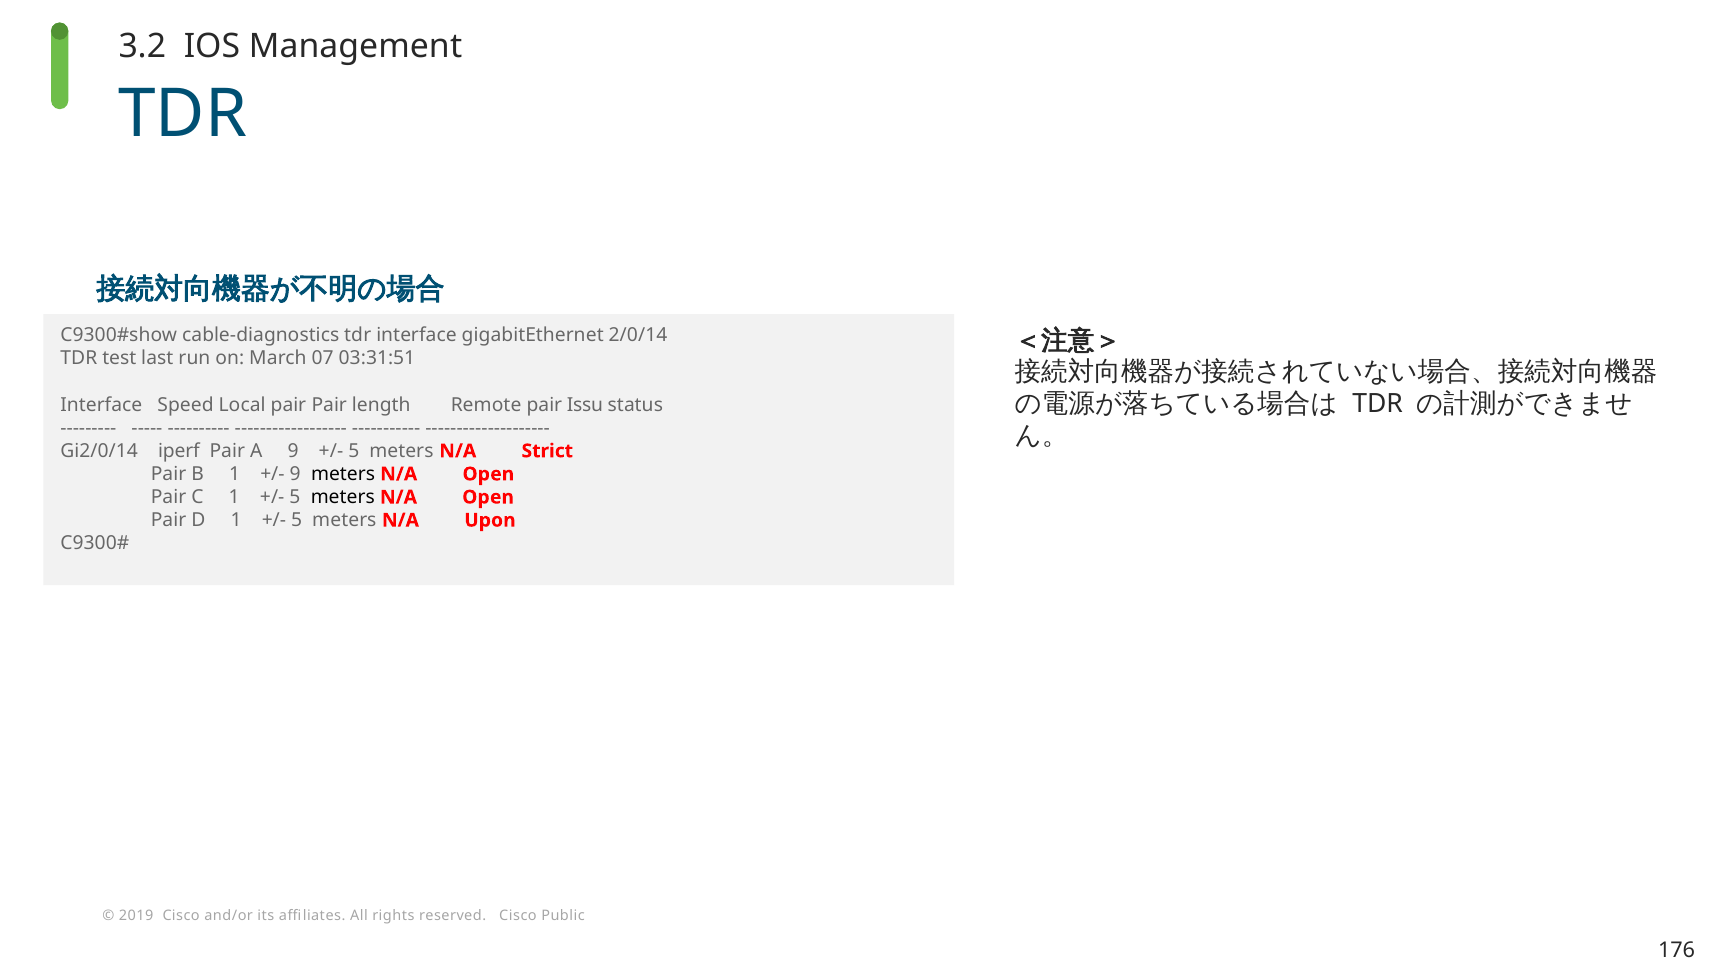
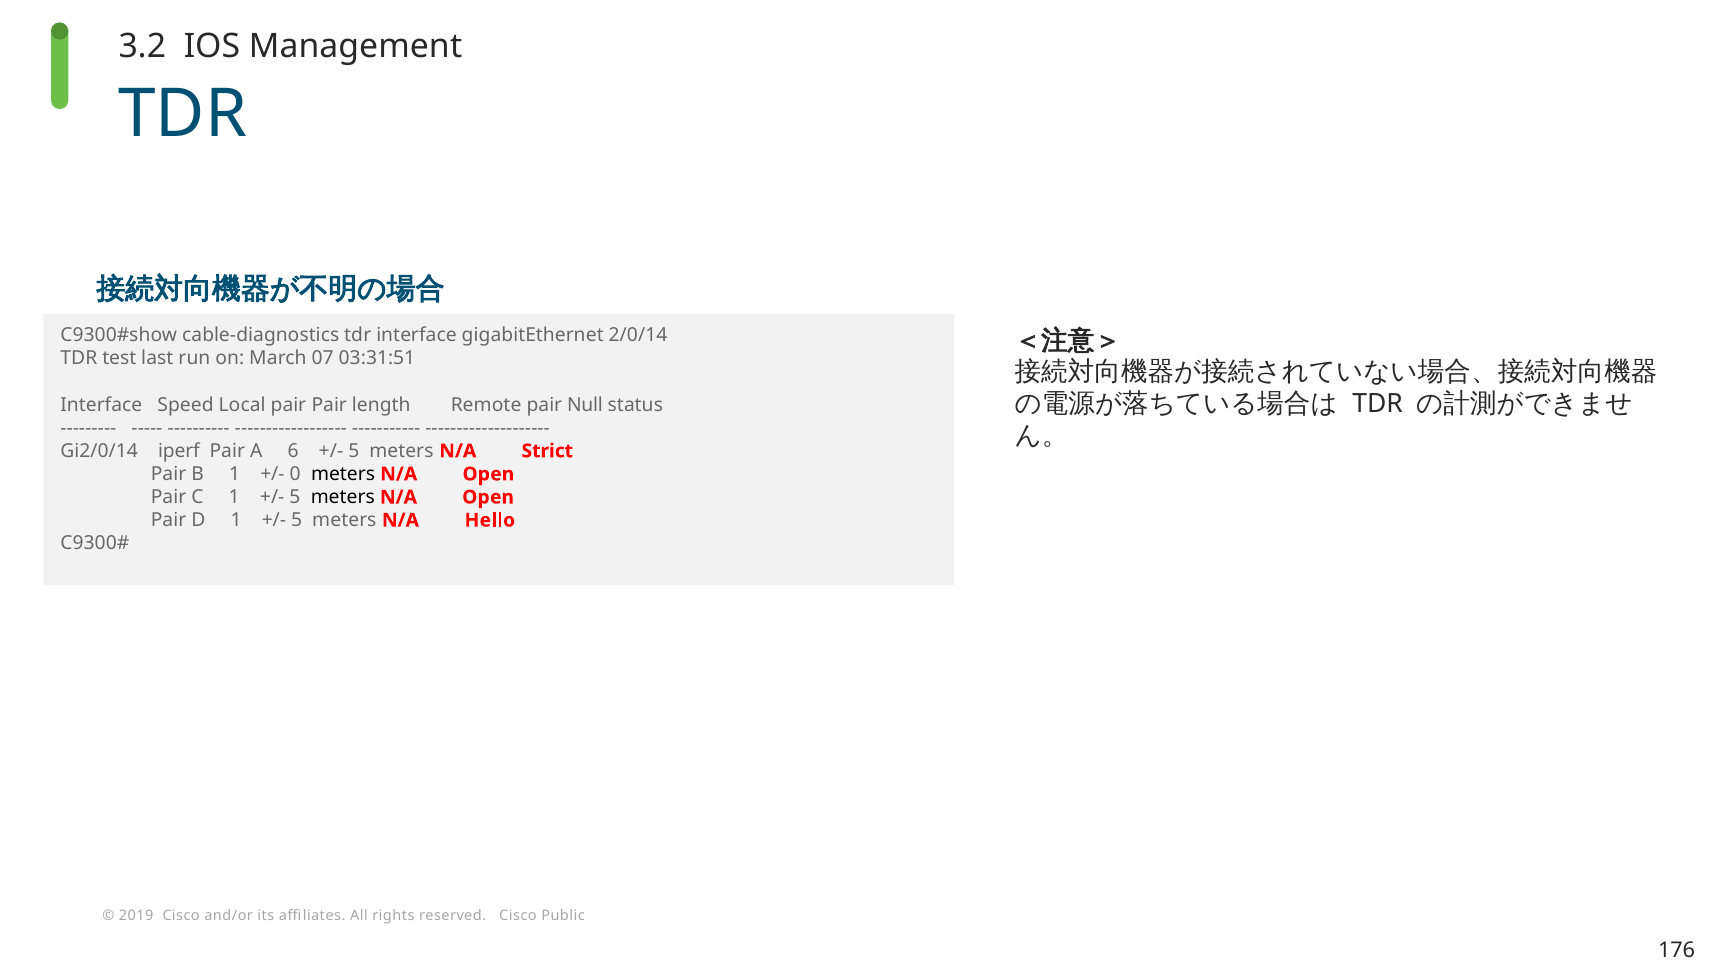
Issu: Issu -> Null (585, 405)
A 9: 9 -> 6 (293, 451)
9: 9 -> 0 (295, 474)
Upon: Upon -> Hello (490, 520)
